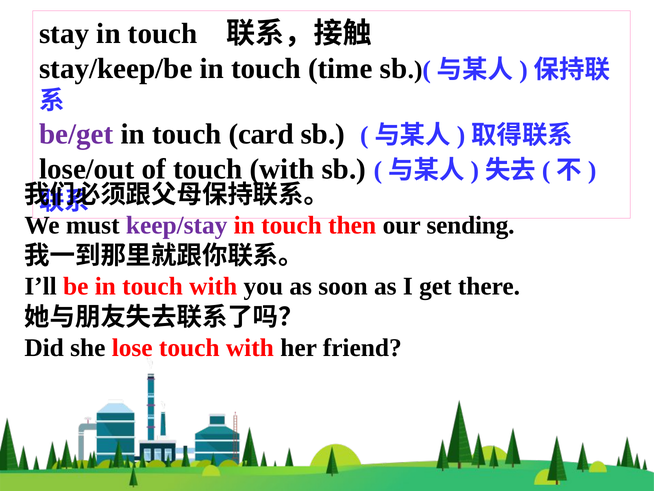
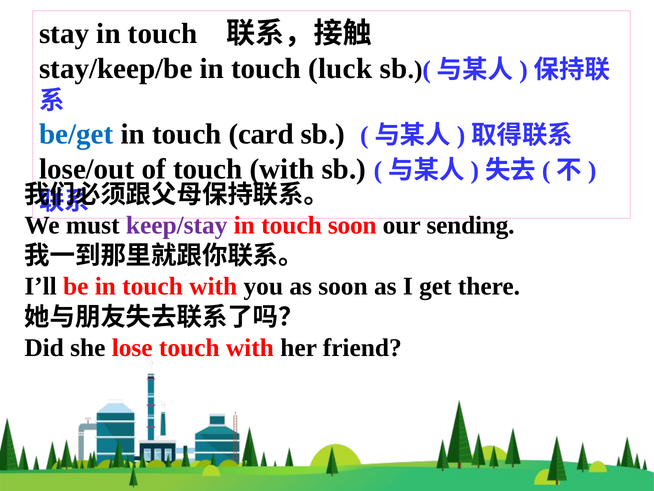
time: time -> luck (340, 68)
be/get colour: purple -> blue (76, 134)
touch then: then -> soon (352, 225)
